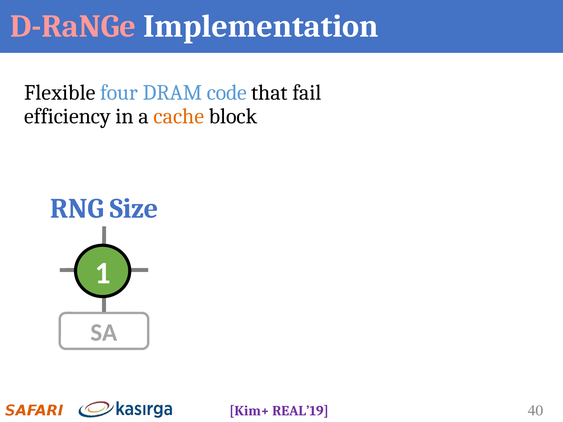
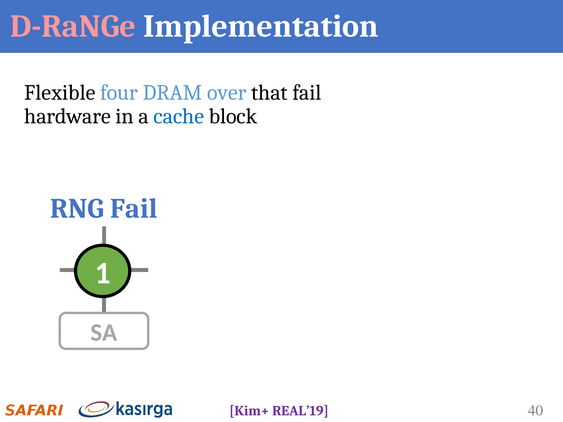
code: code -> over (227, 93)
efficiency: efficiency -> hardware (68, 116)
cache colour: orange -> blue (179, 116)
RNG Size: Size -> Fail (134, 209)
